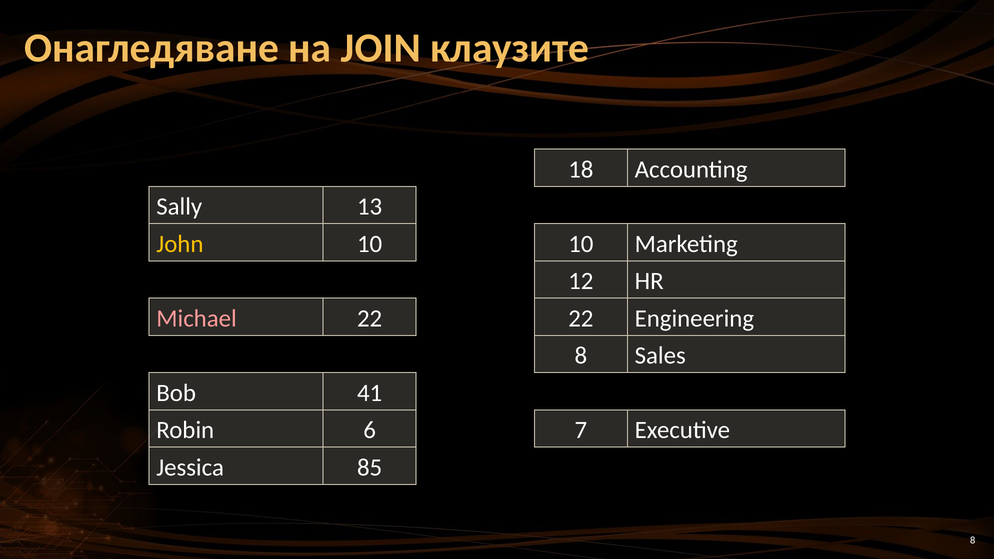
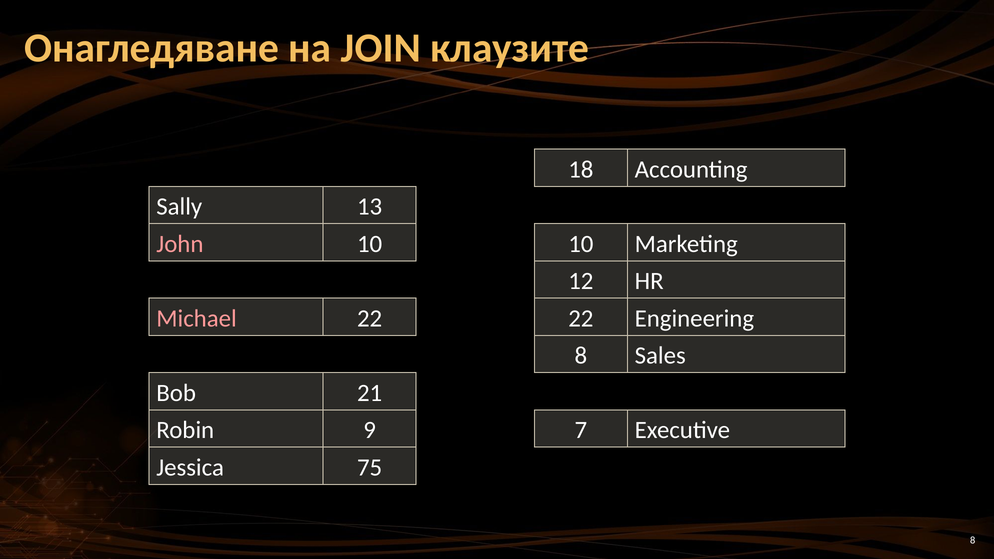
John colour: yellow -> pink (180, 244)
41: 41 -> 21 (370, 393)
6: 6 -> 9 (370, 430)
85: 85 -> 75 (370, 468)
